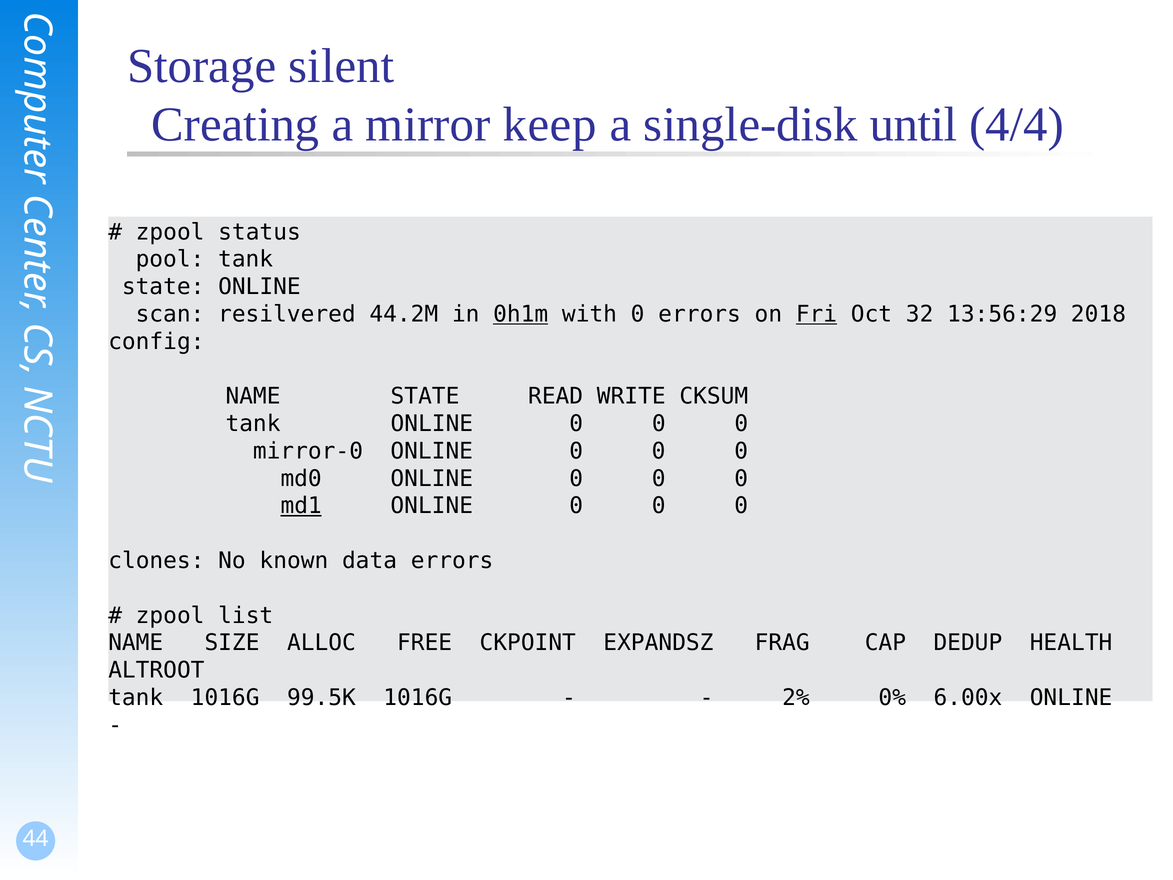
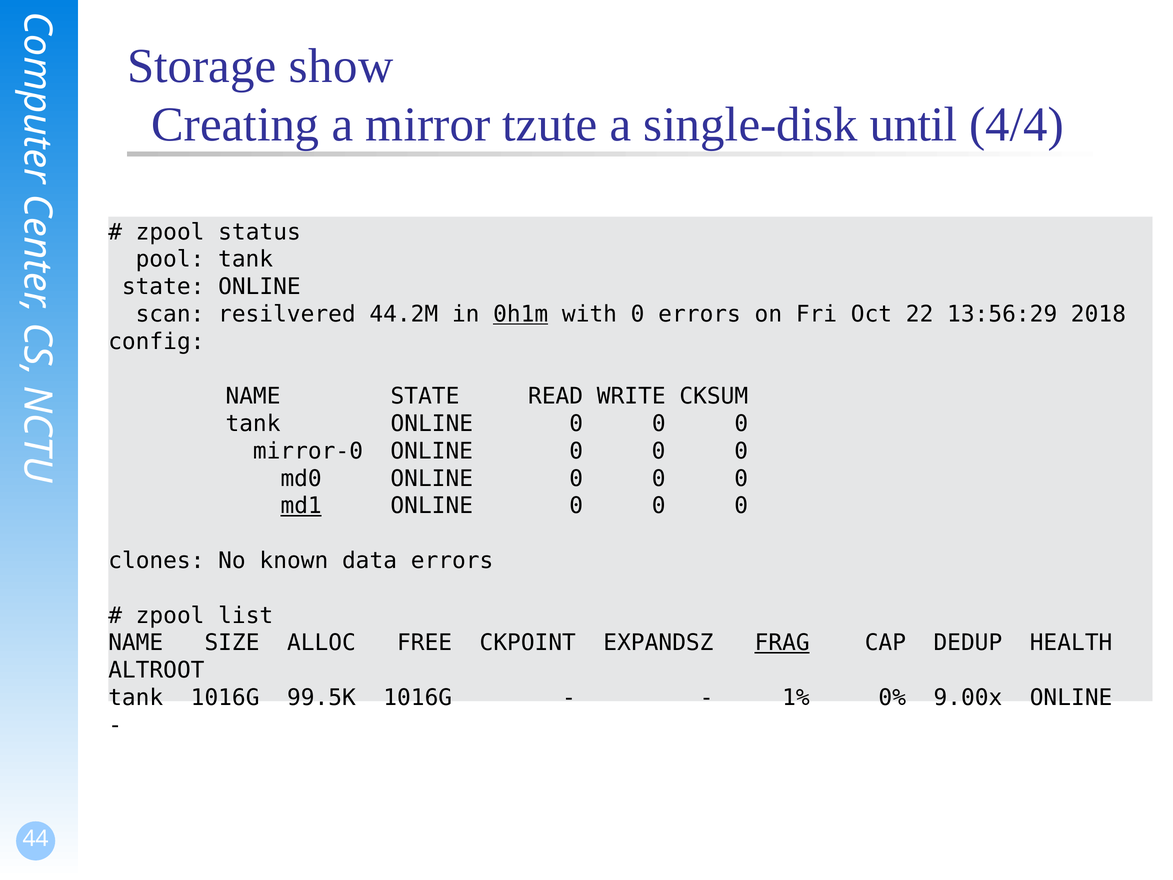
silent: silent -> show (341, 66)
keep: keep -> tzute (550, 125)
Fri underline: present -> none (816, 314)
32: 32 -> 22 (920, 314)
FRAG underline: none -> present (782, 643)
2%: 2% -> 1% (796, 697)
6.00x: 6.00x -> 9.00x (968, 697)
